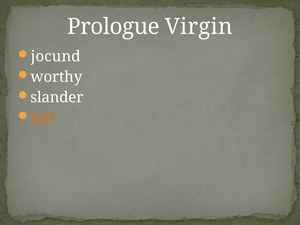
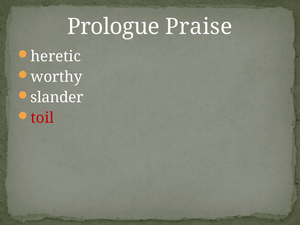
Virgin: Virgin -> Praise (199, 27)
jocund: jocund -> heretic (56, 57)
toil colour: orange -> red (42, 118)
